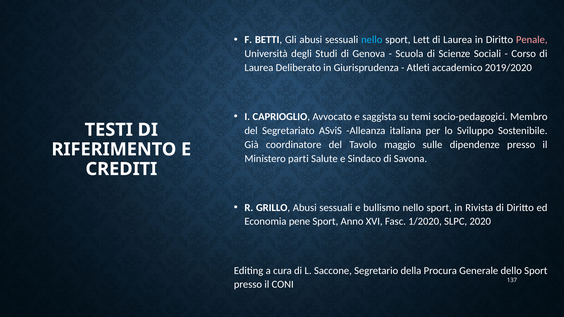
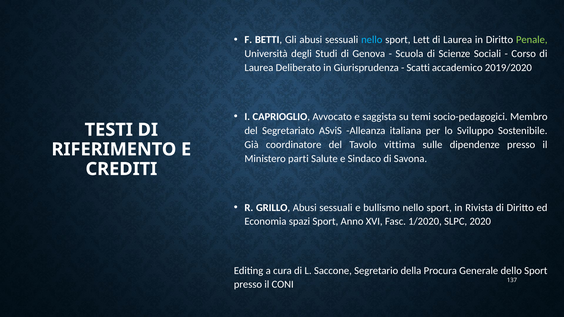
Penale colour: pink -> light green (532, 40)
Atleti: Atleti -> Scatti (418, 68)
maggio: maggio -> vittima (400, 145)
pene: pene -> spazi (299, 222)
